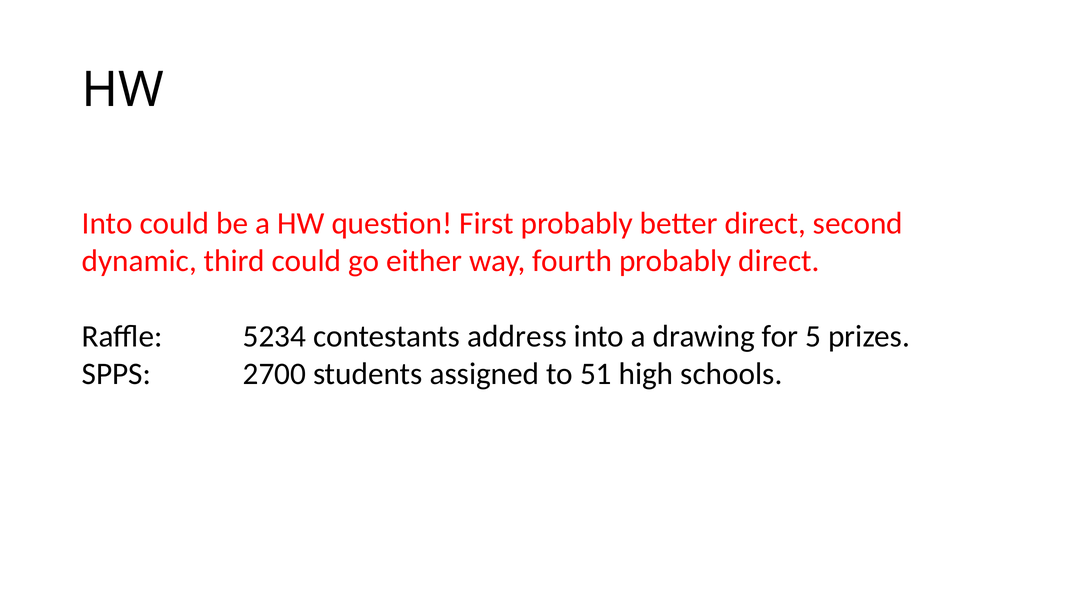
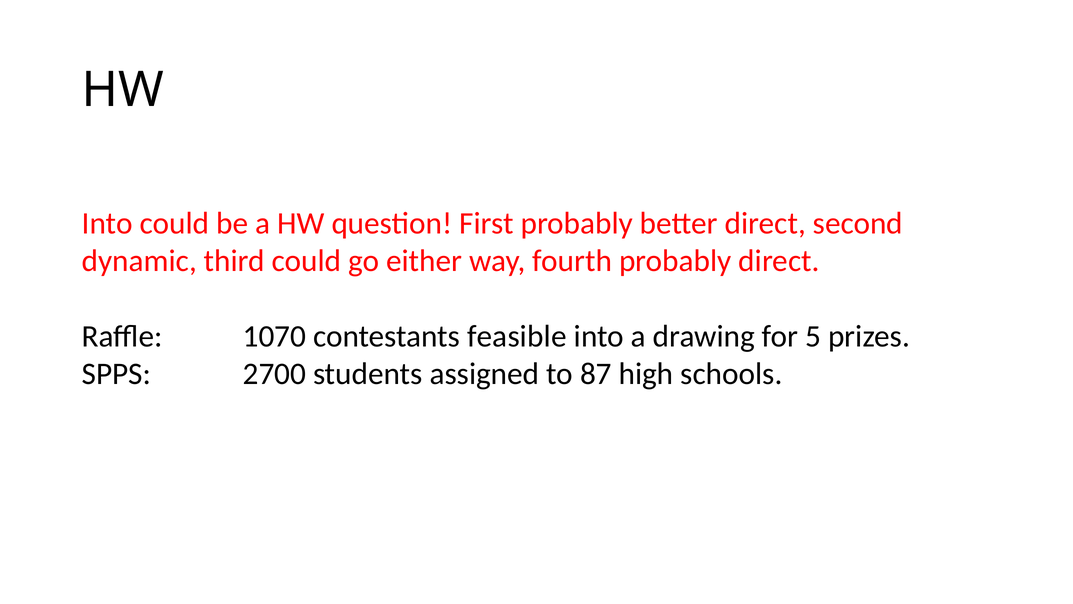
5234: 5234 -> 1070 (274, 336)
address: address -> feasible (517, 336)
51: 51 -> 87 (596, 374)
